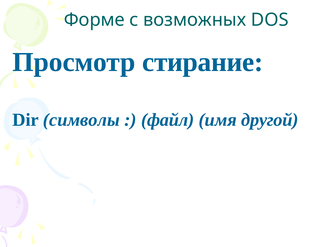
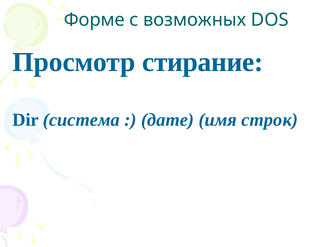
символы: символы -> система (81, 120)
файл: файл -> дате (168, 120)
другой: другой -> строк (270, 120)
